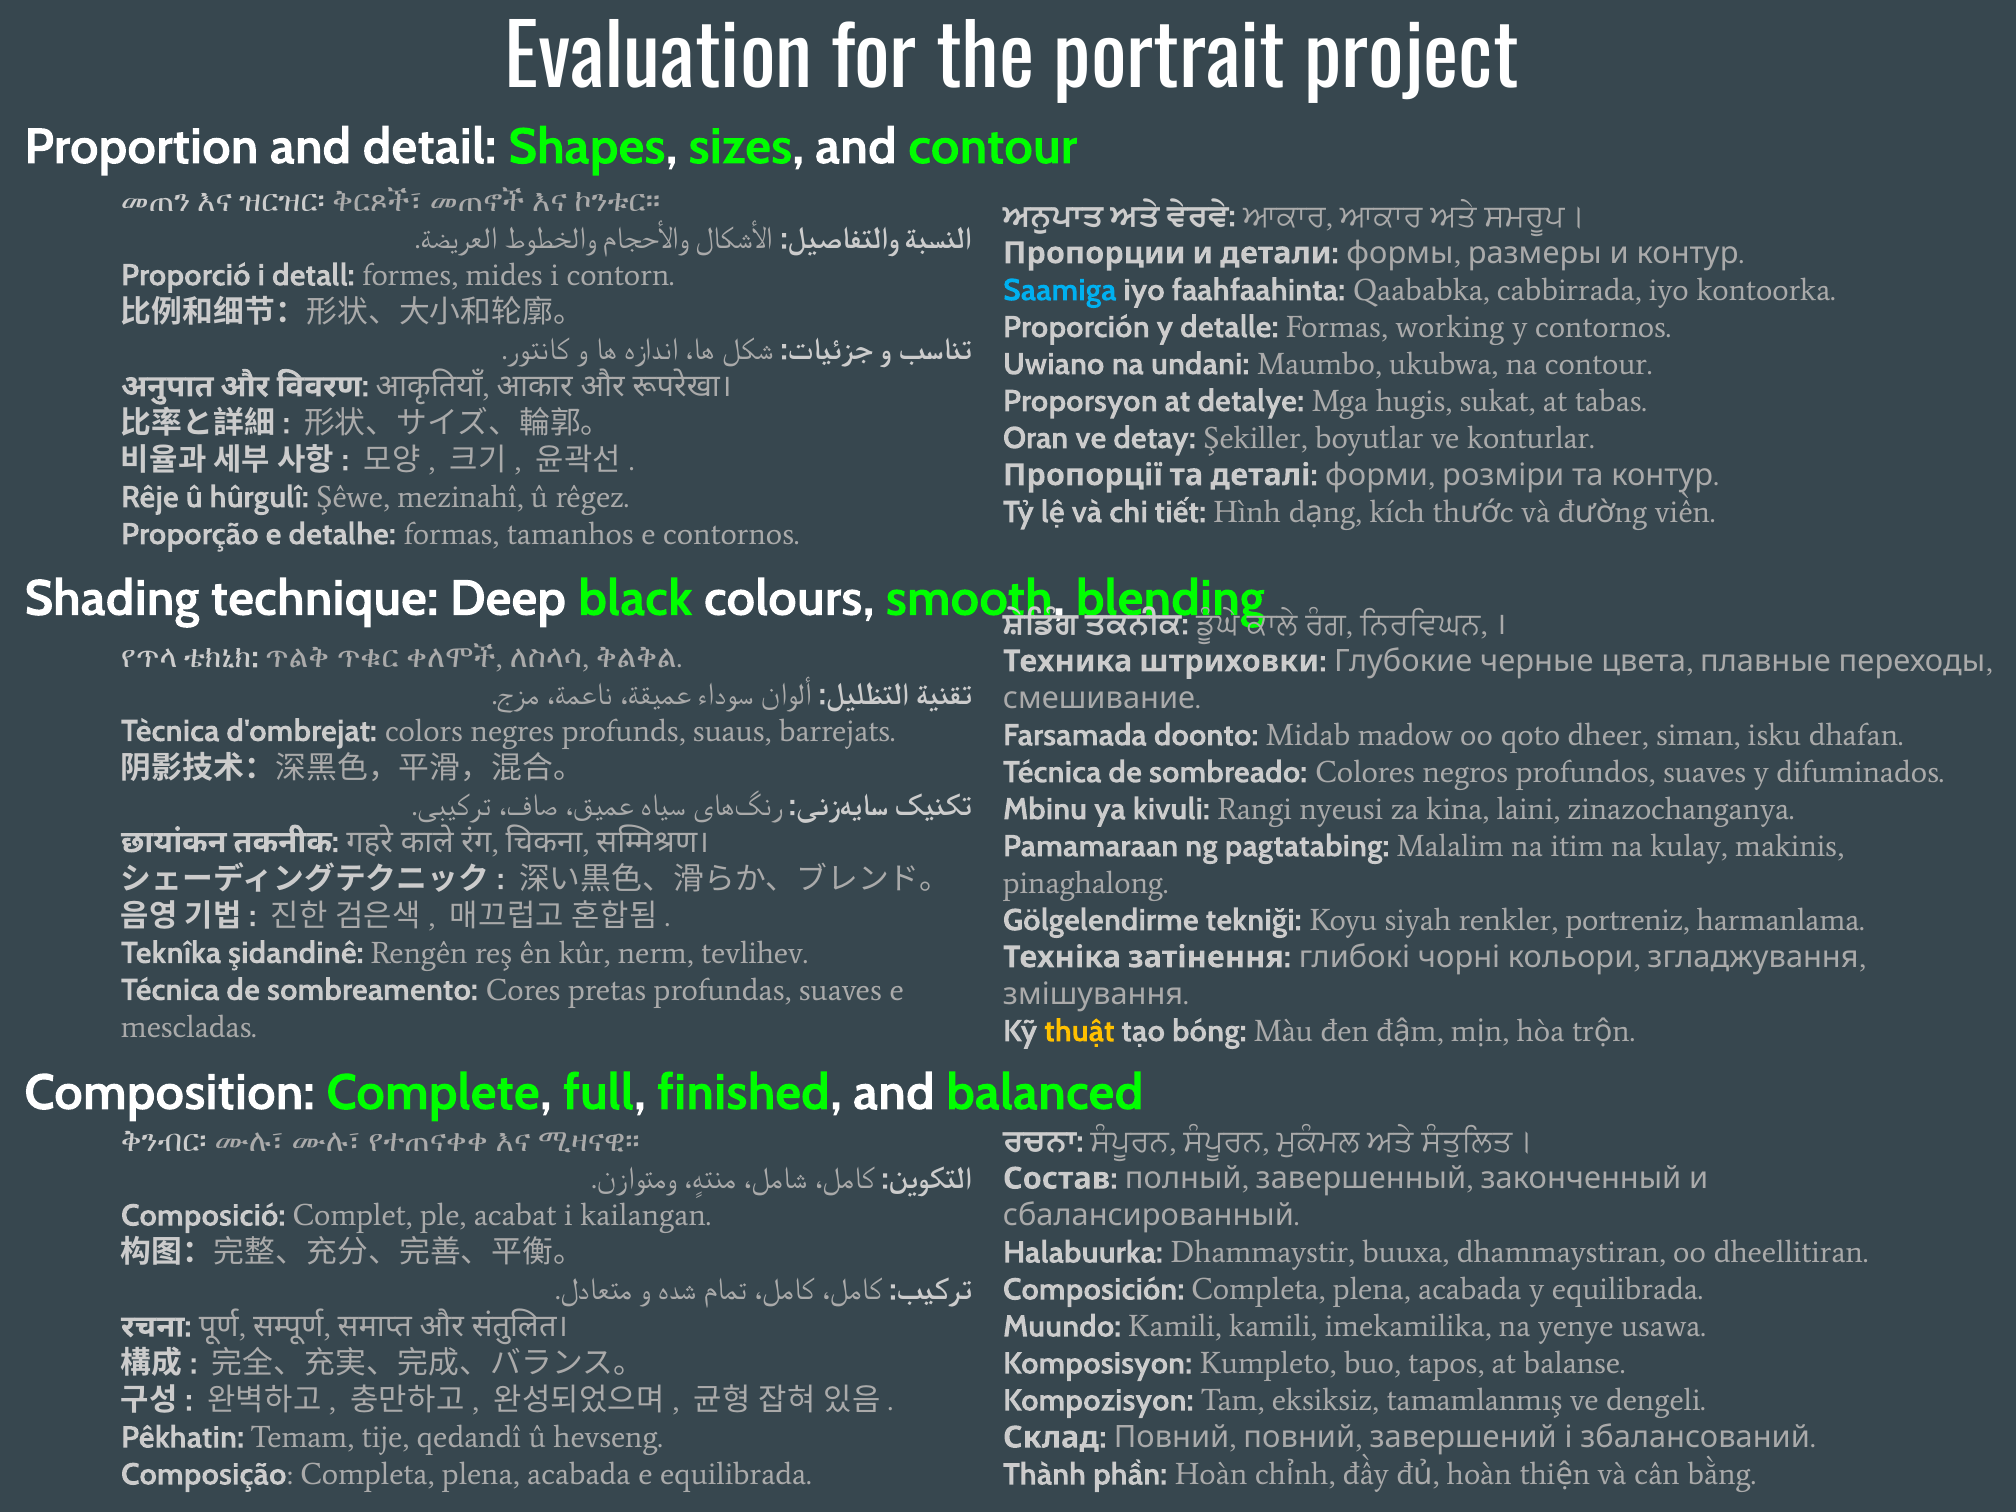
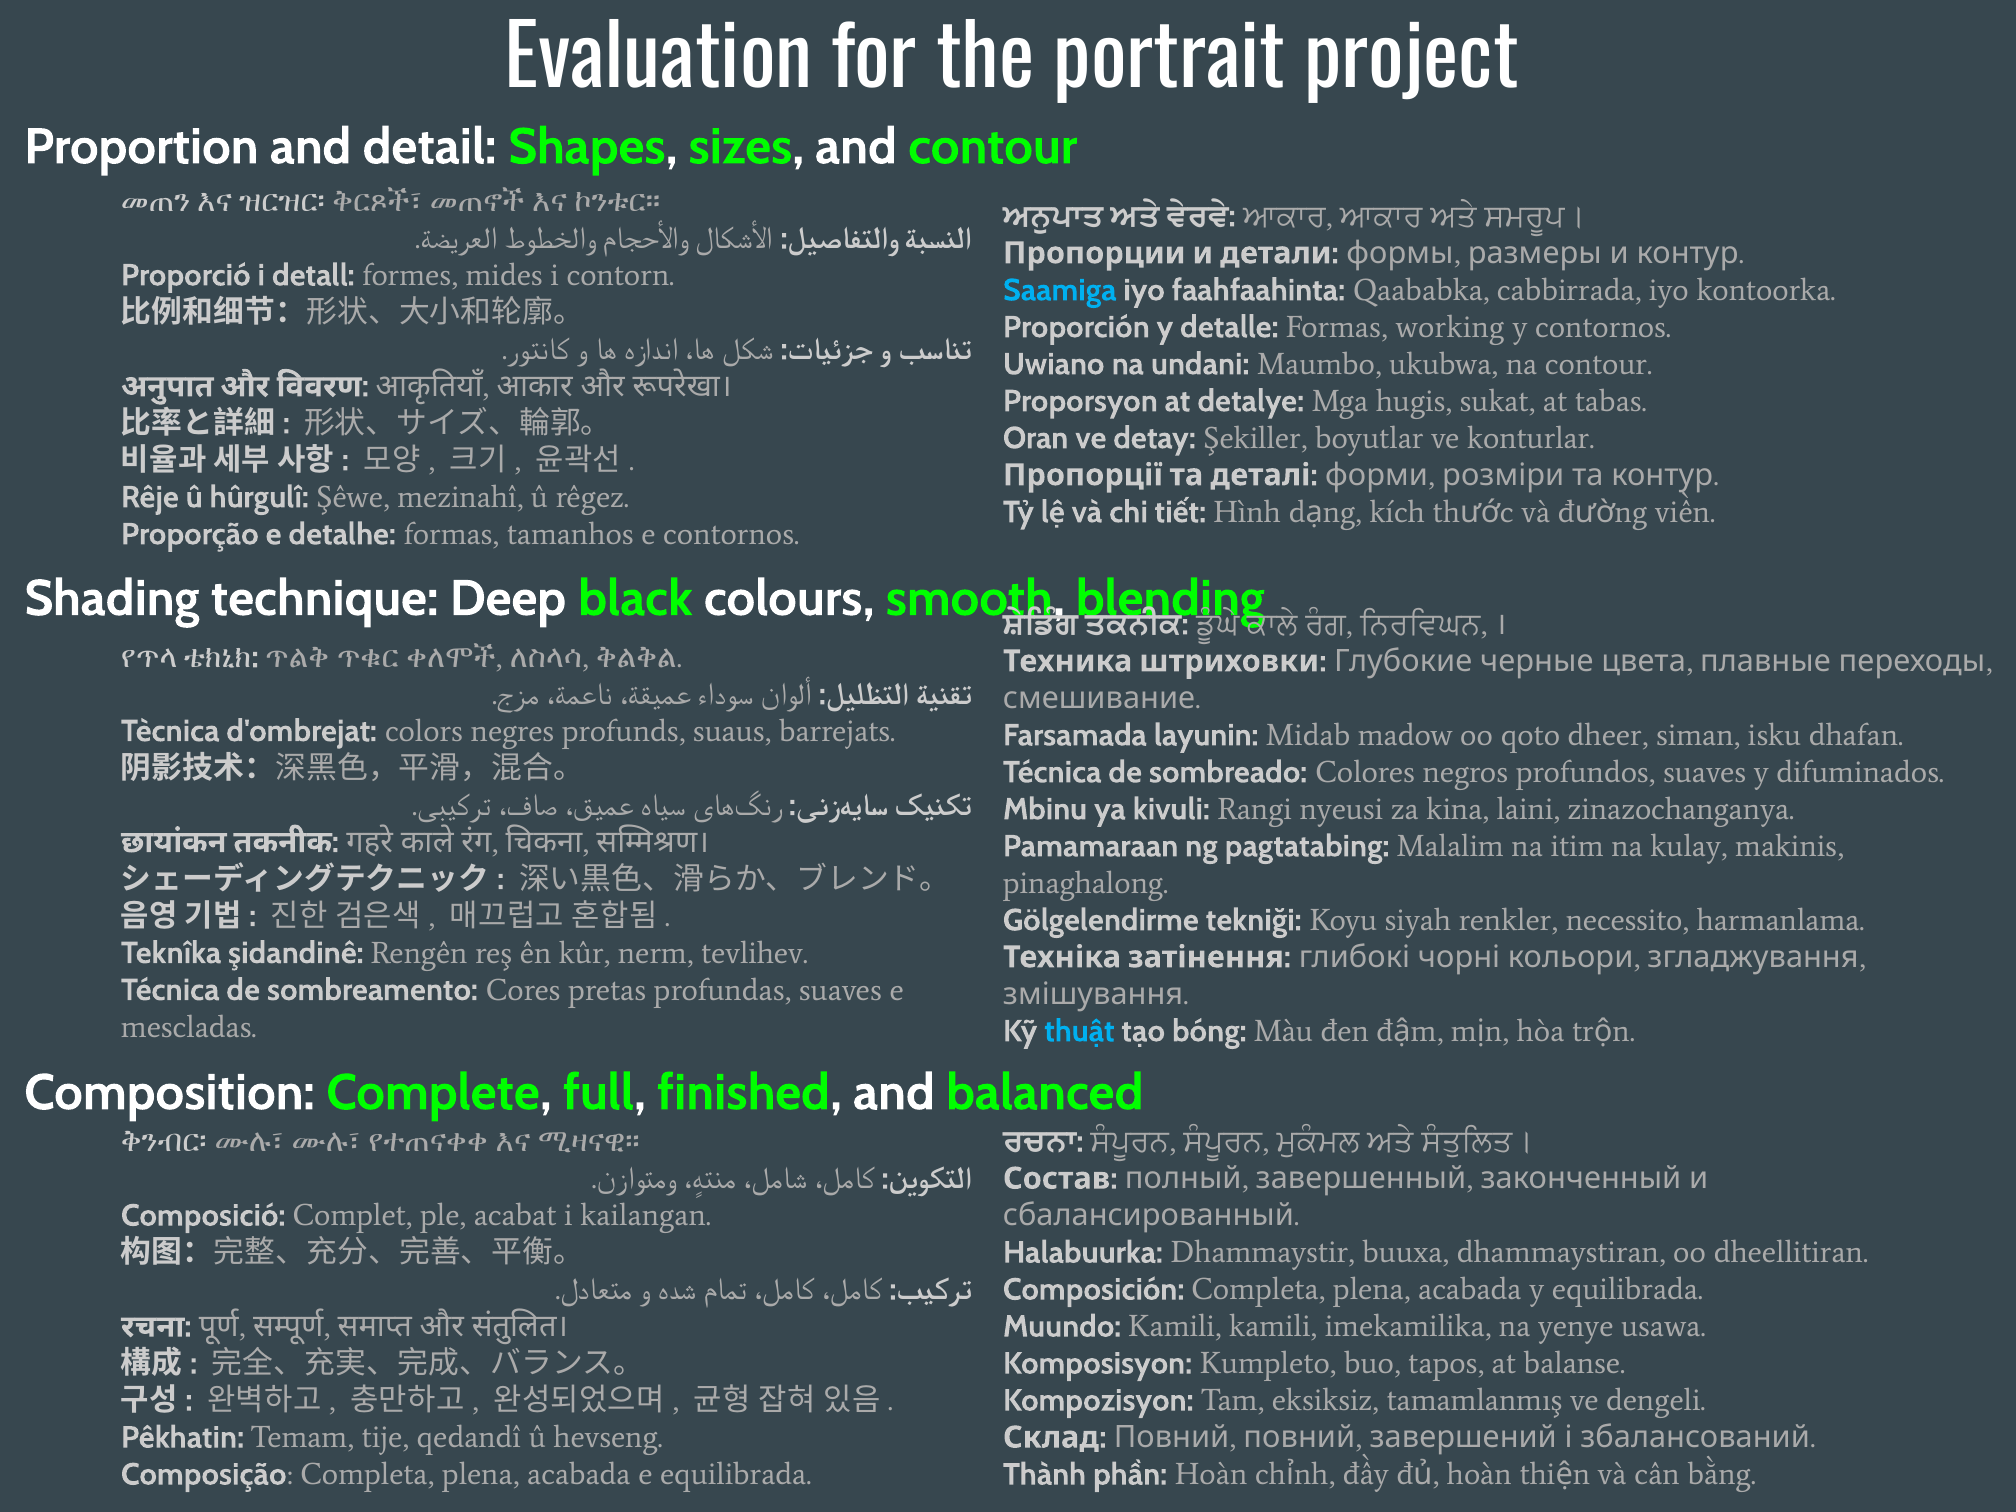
doonto: doonto -> layunin (1206, 735)
portreniz: portreniz -> necessito (1627, 920)
thuật colour: yellow -> light blue (1079, 1031)
